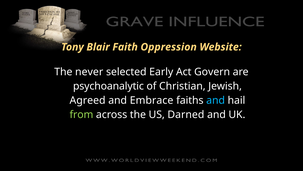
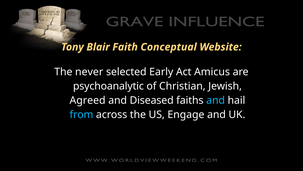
Oppression: Oppression -> Conceptual (169, 47)
Govern: Govern -> Amicus (212, 72)
Embrace: Embrace -> Diseased (152, 100)
from colour: light green -> light blue (81, 114)
Darned: Darned -> Engage (186, 114)
